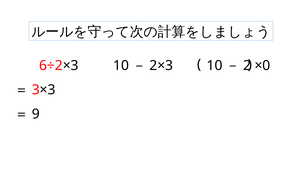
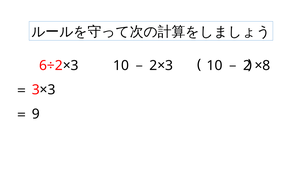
×0: ×0 -> ×8 (262, 66)
